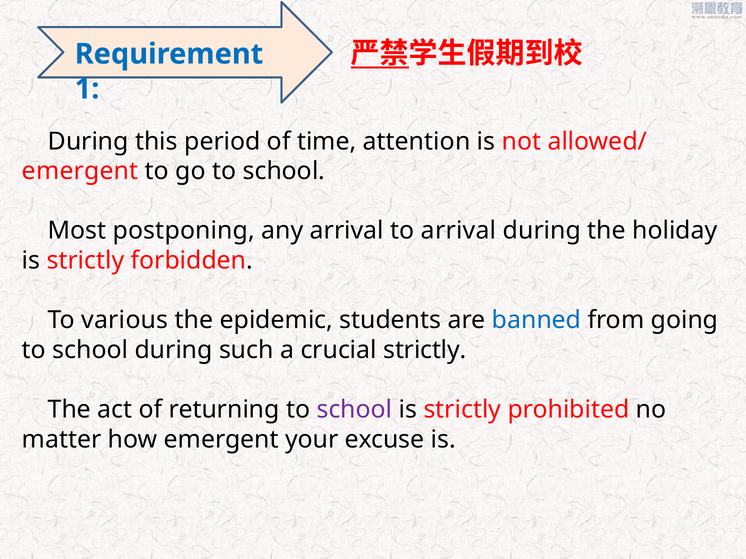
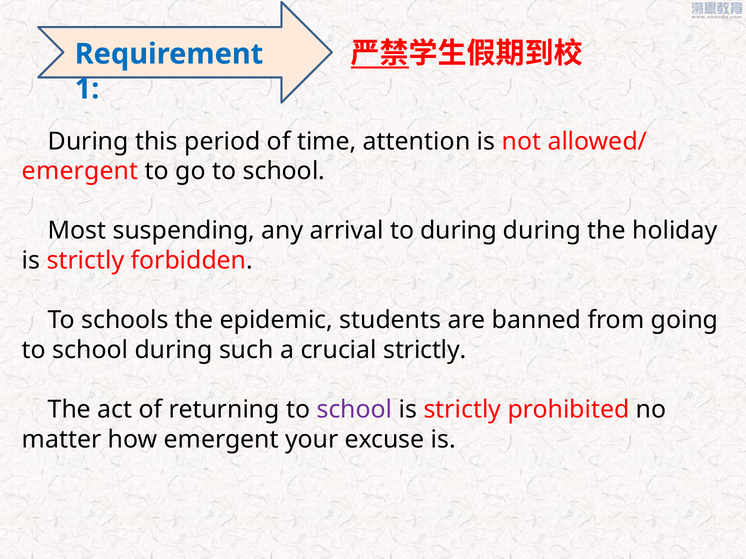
postponing: postponing -> suspending (184, 231)
to arrival: arrival -> during (459, 231)
various: various -> schools (125, 320)
banned colour: blue -> black (537, 320)
